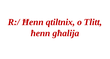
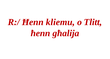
qtiltnix: qtiltnix -> kliemu (60, 22)
